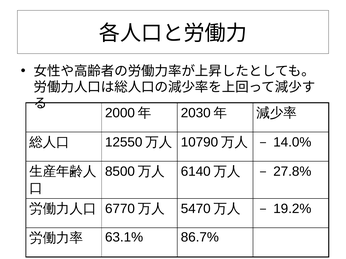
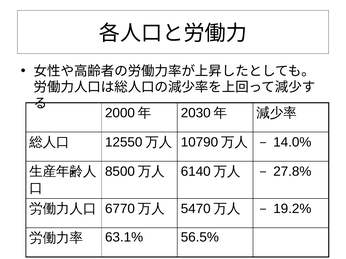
86.7%: 86.7% -> 56.5% (200, 238)
